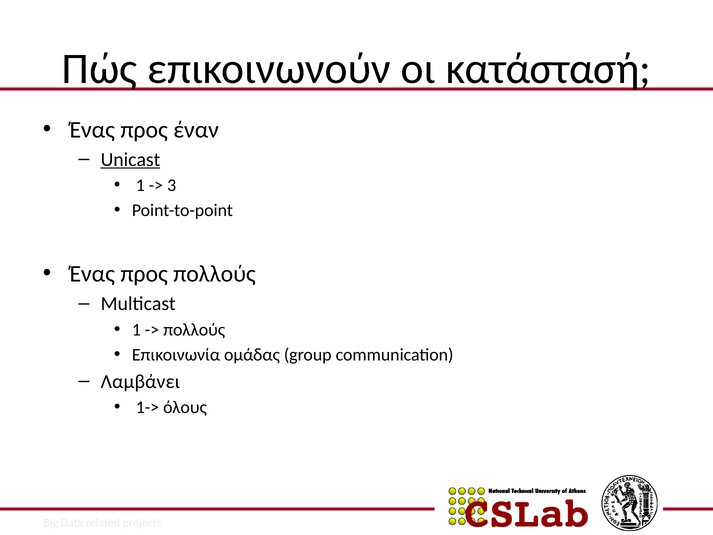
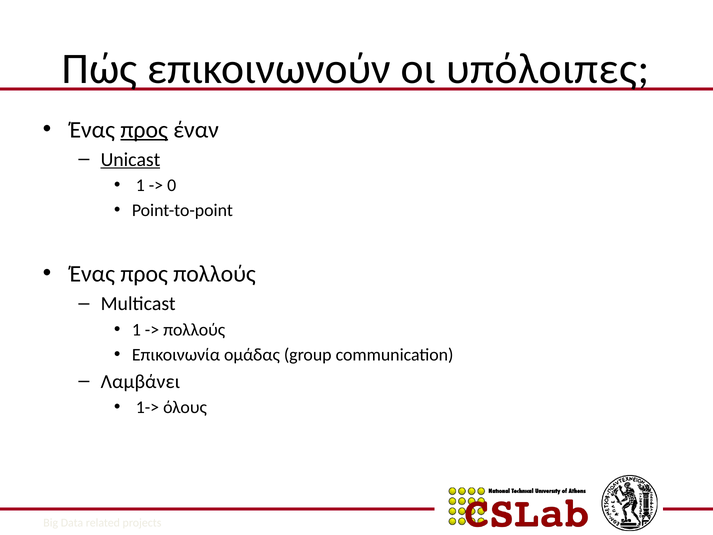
κατάστασή: κατάστασή -> υπόλοιπες (548, 69)
προς underline: none -> present (144, 130)
3: 3 -> 0 (172, 185)
